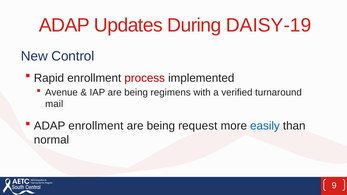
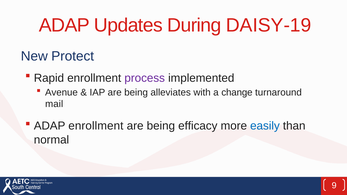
Control: Control -> Protect (73, 56)
process colour: red -> purple (145, 78)
regimens: regimens -> alleviates (171, 93)
verified: verified -> change (237, 93)
request: request -> efficacy (198, 126)
